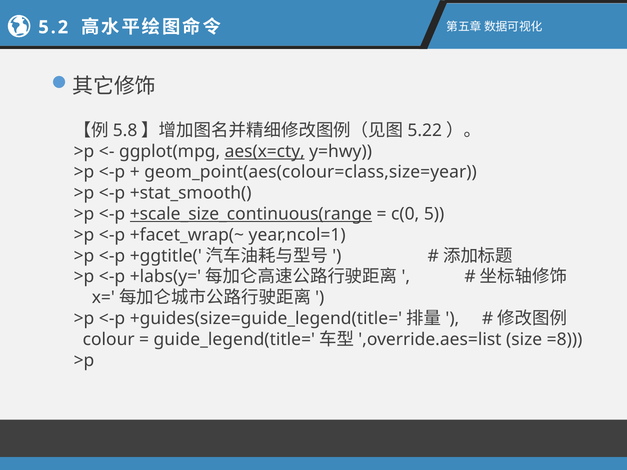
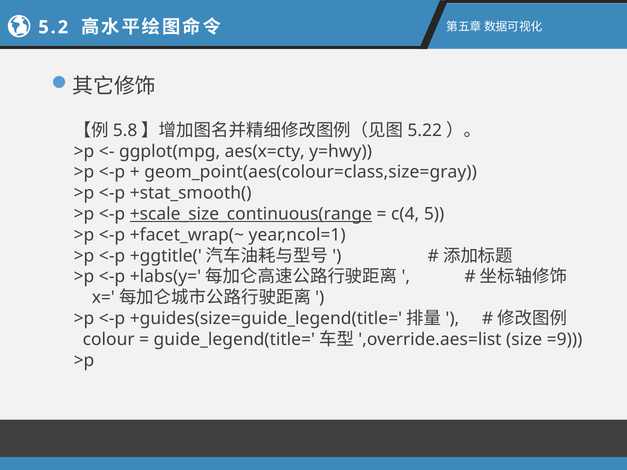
aes(x=cty underline: present -> none (265, 151)
geom_point(aes(colour=class,size=year: geom_point(aes(colour=class,size=year -> geom_point(aes(colour=class,size=gray (311, 172)
c(0: c(0 -> c(4 (405, 214)
=8: =8 -> =9 (565, 340)
